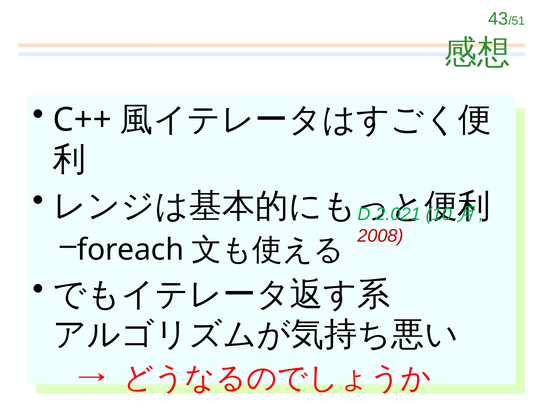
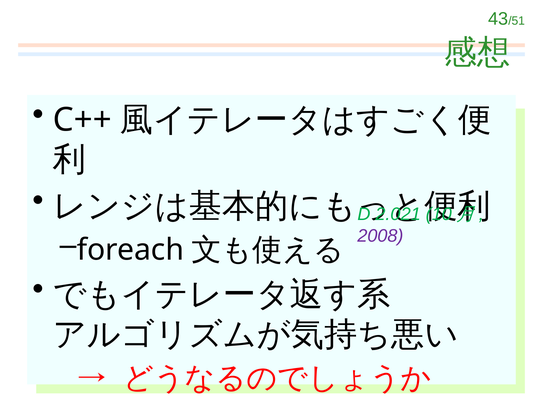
2008 colour: red -> purple (381, 236)
